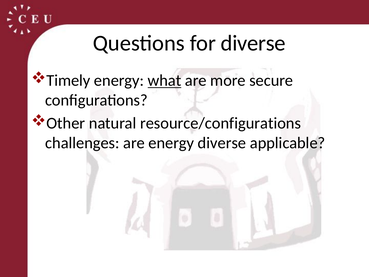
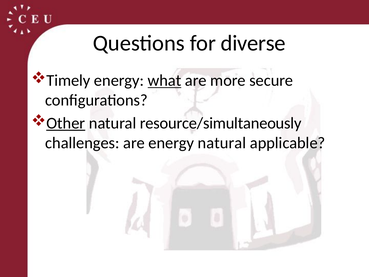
Other underline: none -> present (66, 123)
resource/configurations: resource/configurations -> resource/simultaneously (221, 123)
energy diverse: diverse -> natural (222, 143)
